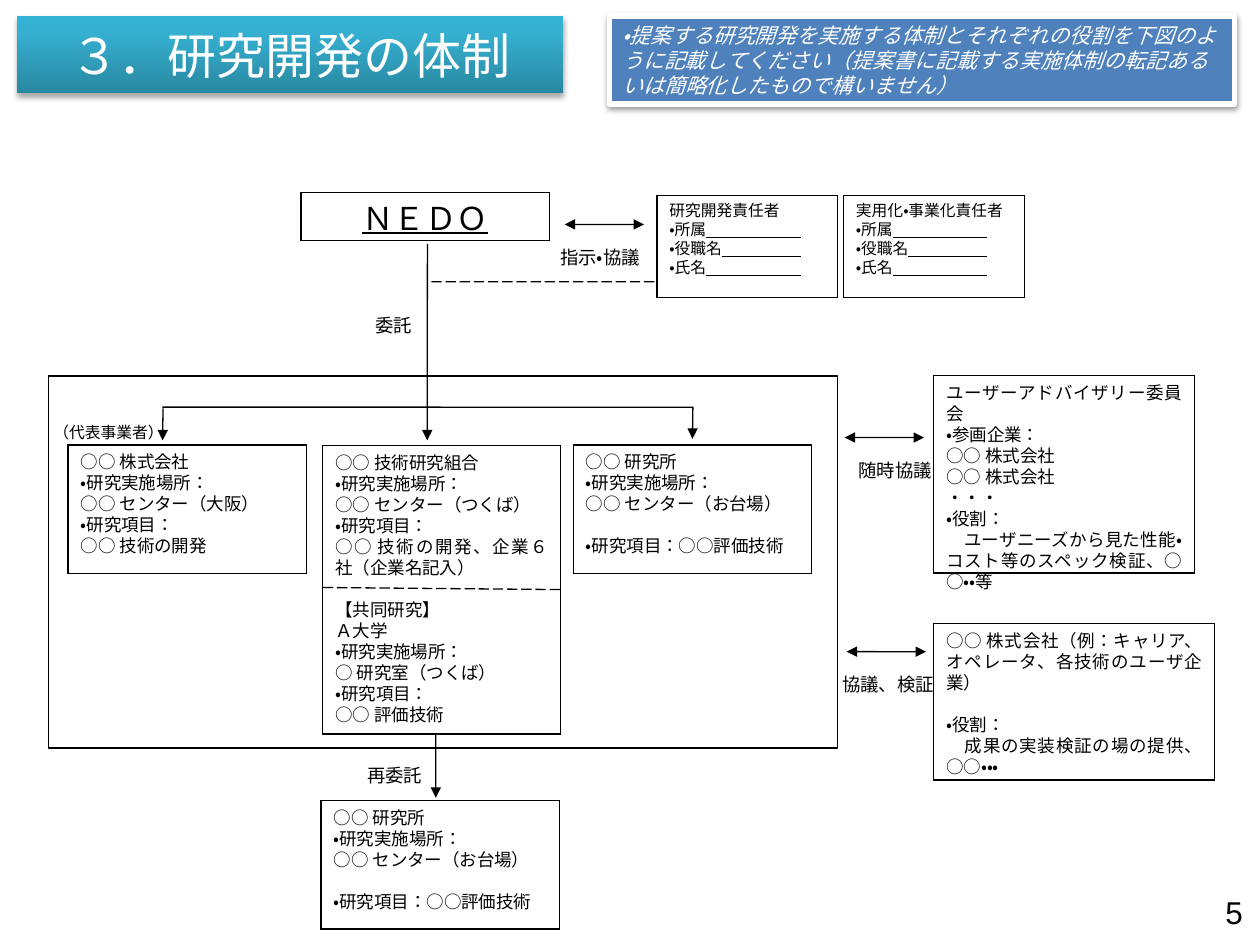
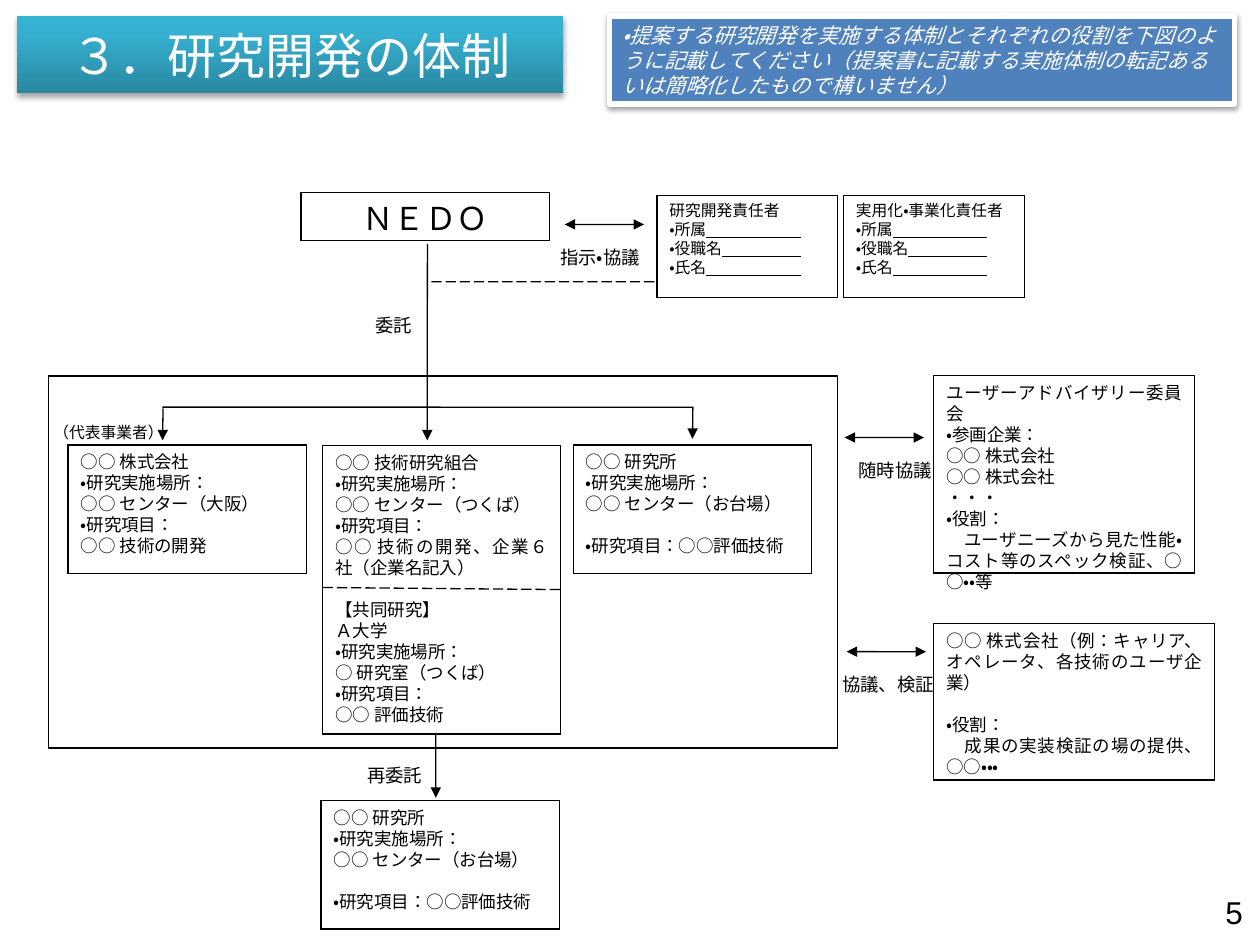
ＮＥＤＯ underline: present -> none (425, 220)
